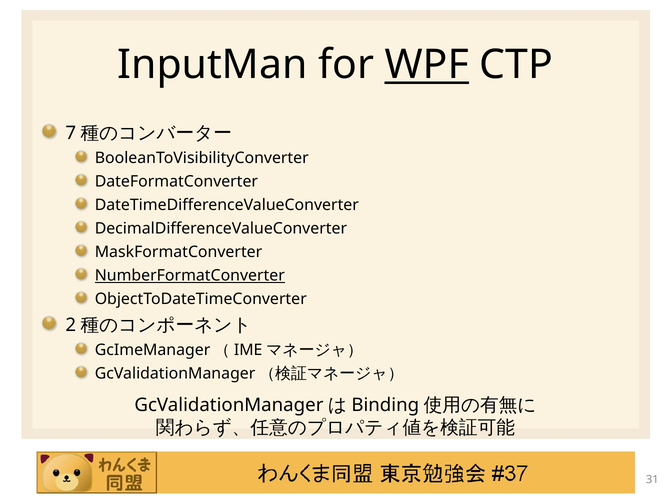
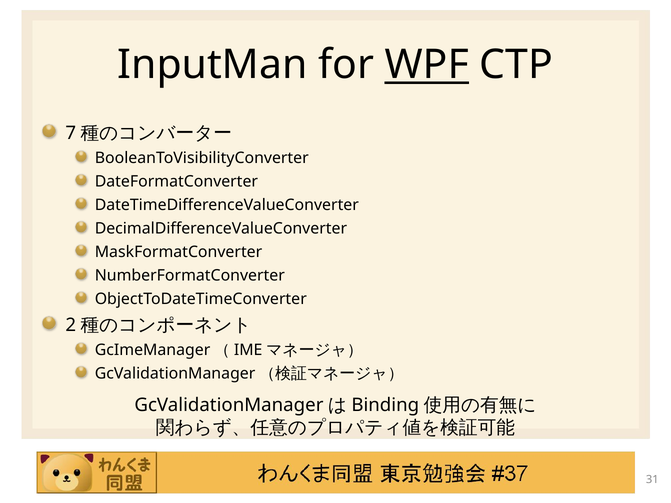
NumberFormatConverter underline: present -> none (190, 276)
